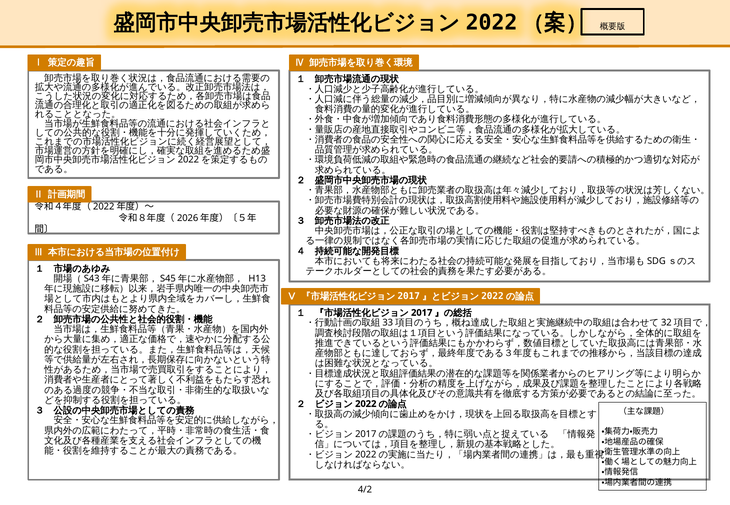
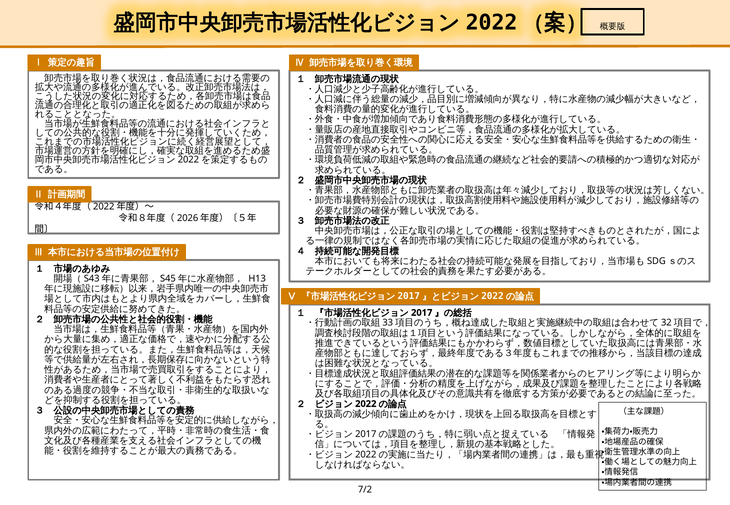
4/2: 4/2 -> 7/2 (365, 490)
